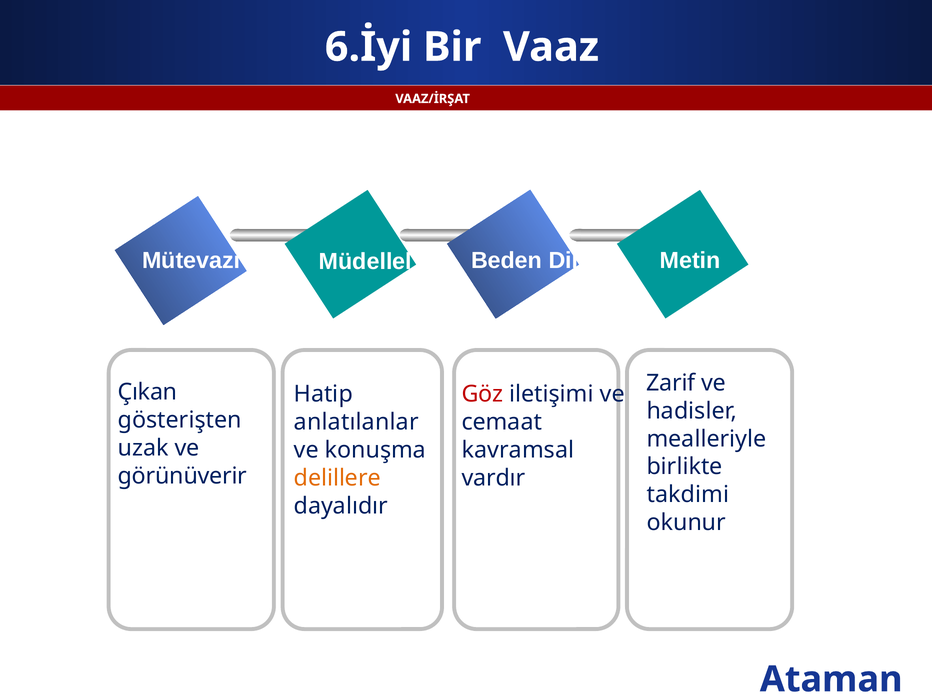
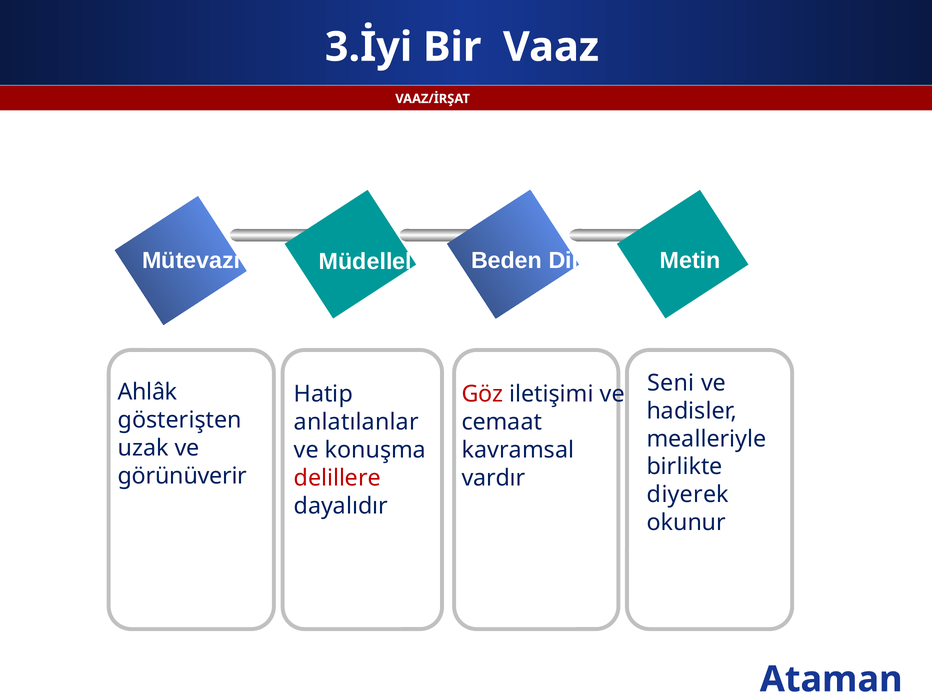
6.İyi: 6.İyi -> 3.İyi (369, 47)
Zarif: Zarif -> Seni (671, 383)
Çıkan: Çıkan -> Ahlâk (147, 392)
delillere colour: orange -> red (337, 478)
takdimi: takdimi -> diyerek (688, 495)
